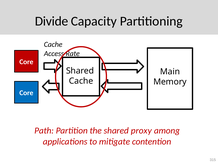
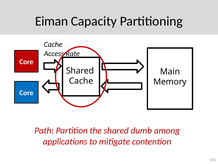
Divide: Divide -> Eiman (52, 21)
proxy: proxy -> dumb (141, 130)
